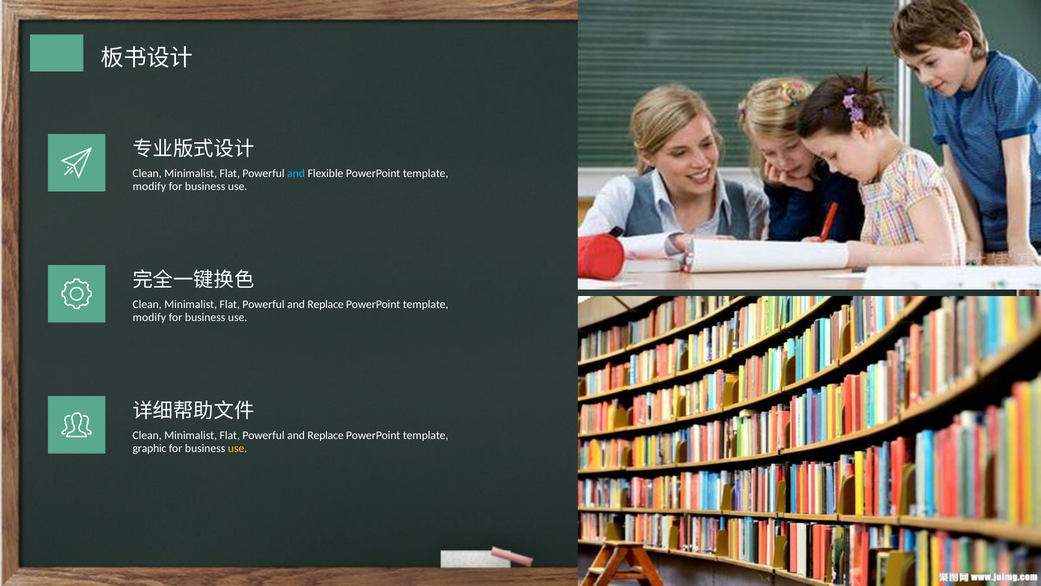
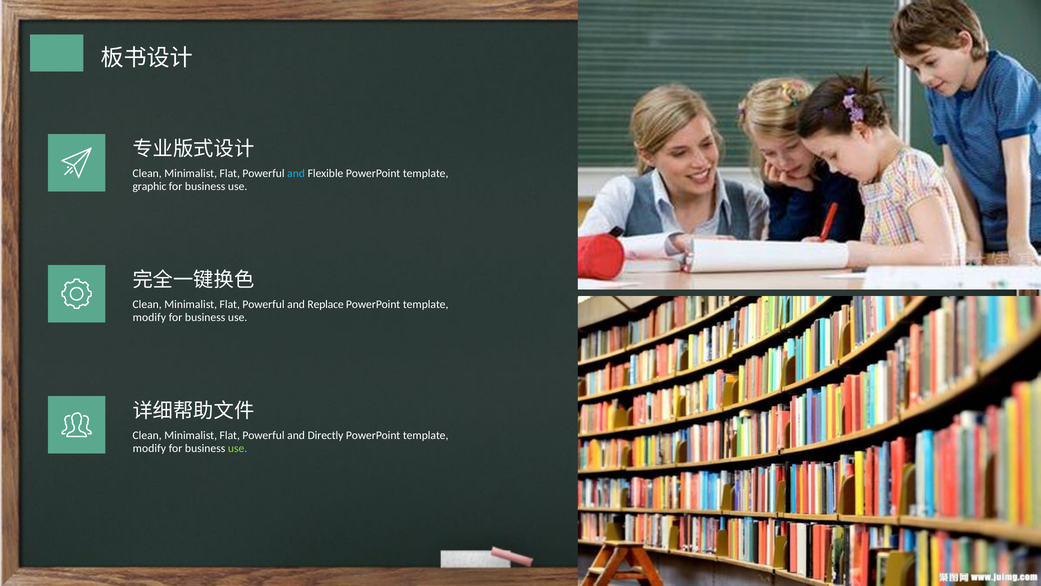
modify: modify -> graphic (150, 186)
Replace: Replace -> Directly (326, 435)
graphic: graphic -> modify (149, 448)
use colour: yellow -> light green (238, 448)
